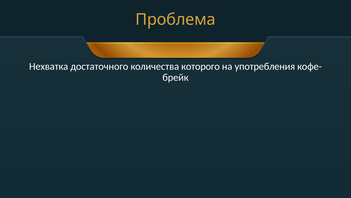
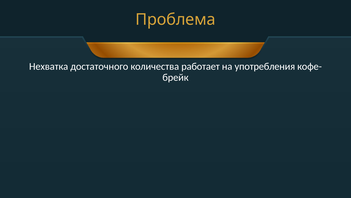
которого: которого -> работает (201, 66)
